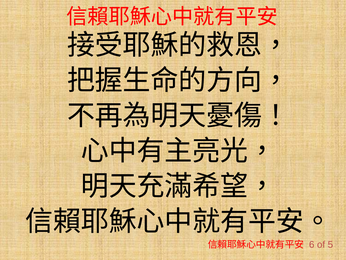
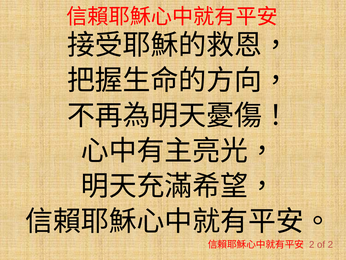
6: 6 -> 2 (312, 244)
of 5: 5 -> 2 (330, 244)
